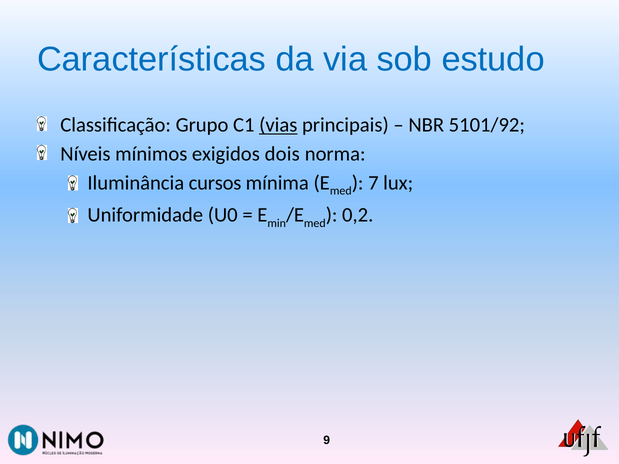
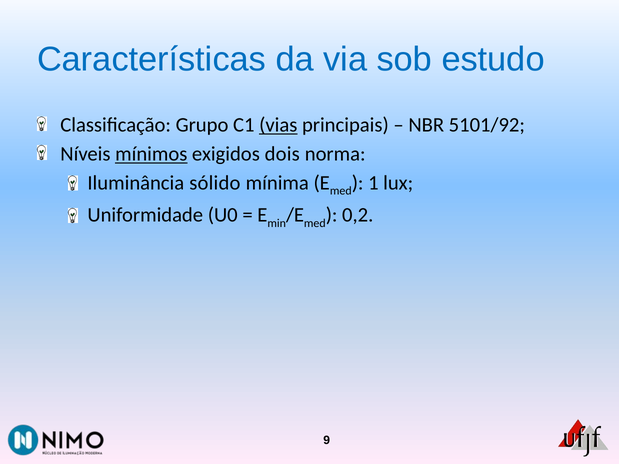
mínimos underline: none -> present (151, 154)
cursos: cursos -> sólido (215, 183)
7: 7 -> 1 (373, 183)
